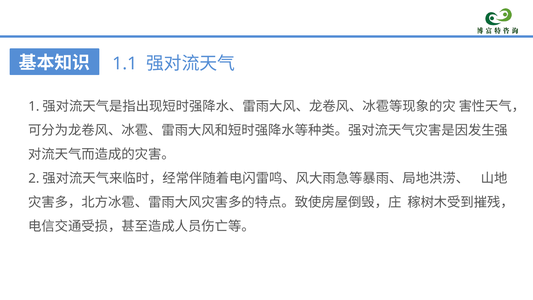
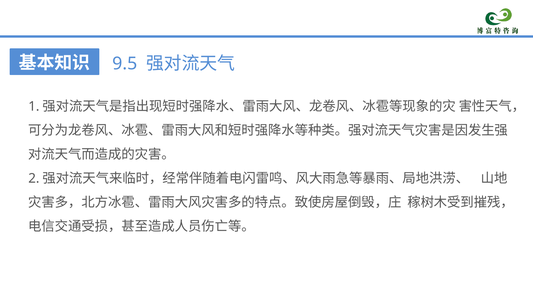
1.1: 1.1 -> 9.5 (125, 64)
